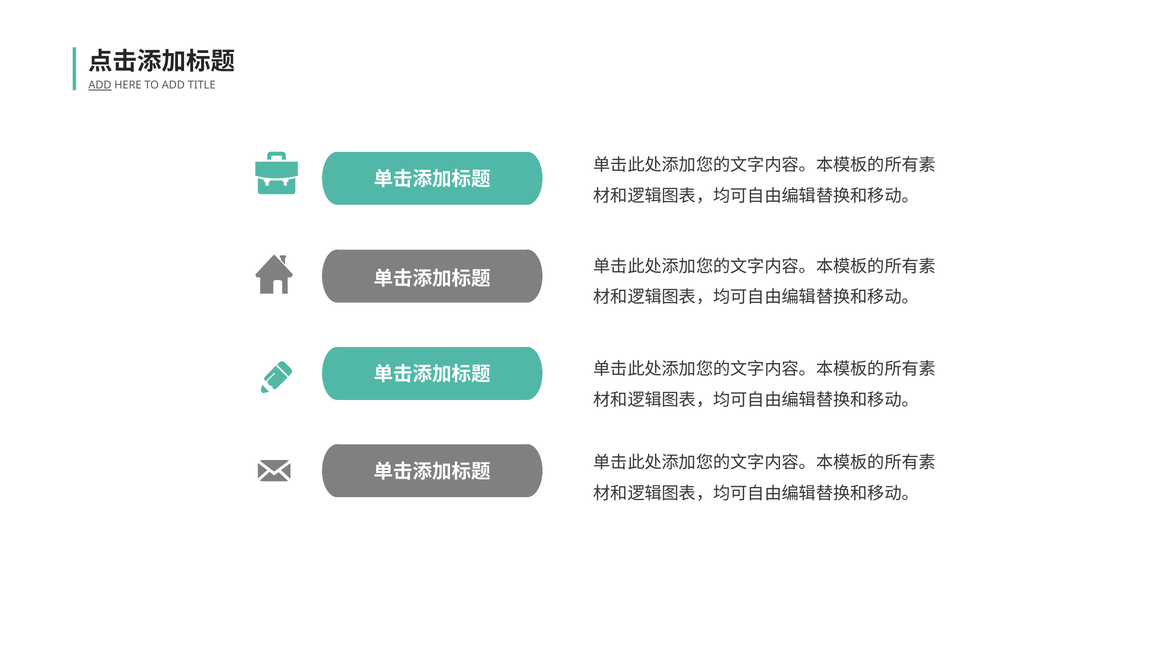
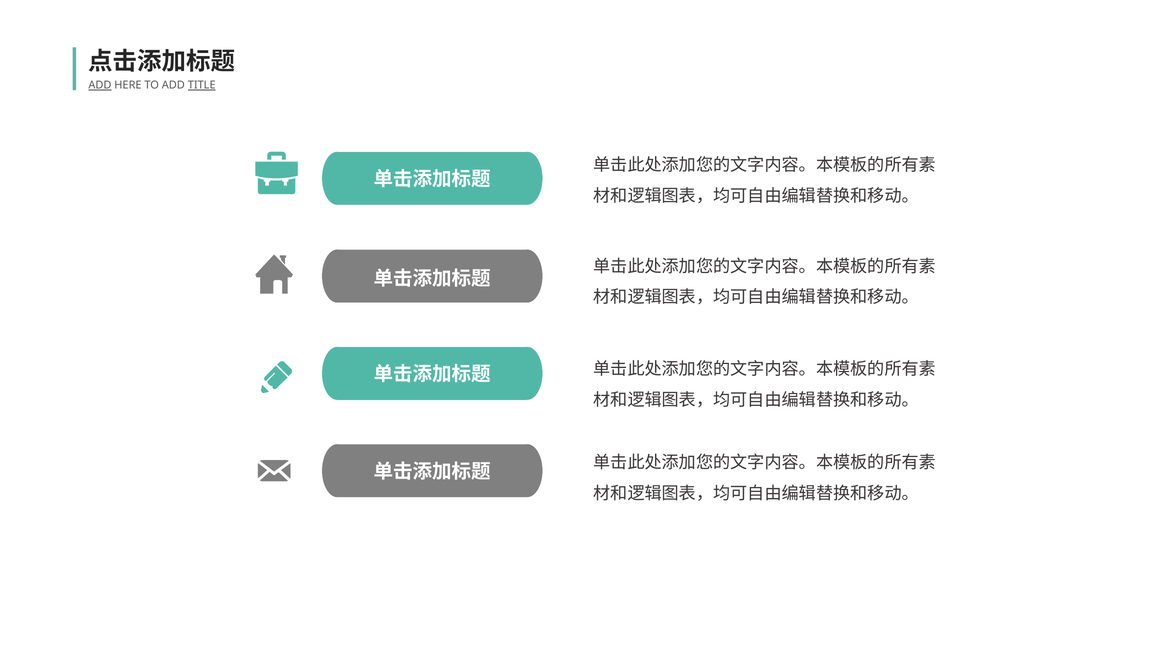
TITLE underline: none -> present (202, 85)
